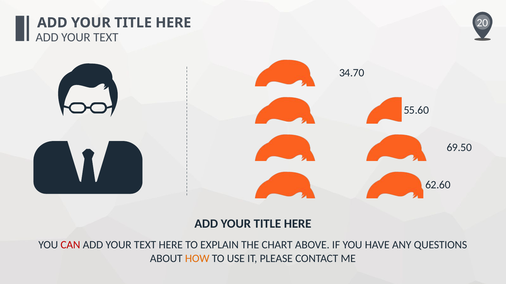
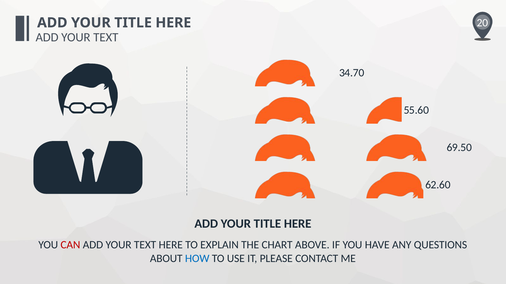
HOW colour: orange -> blue (197, 259)
